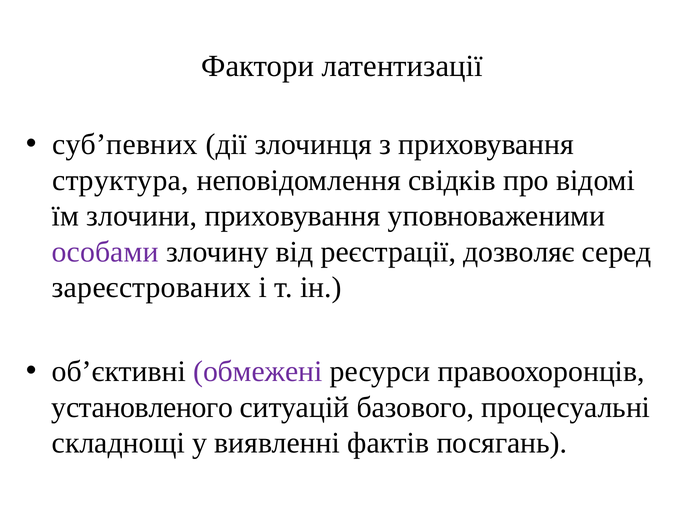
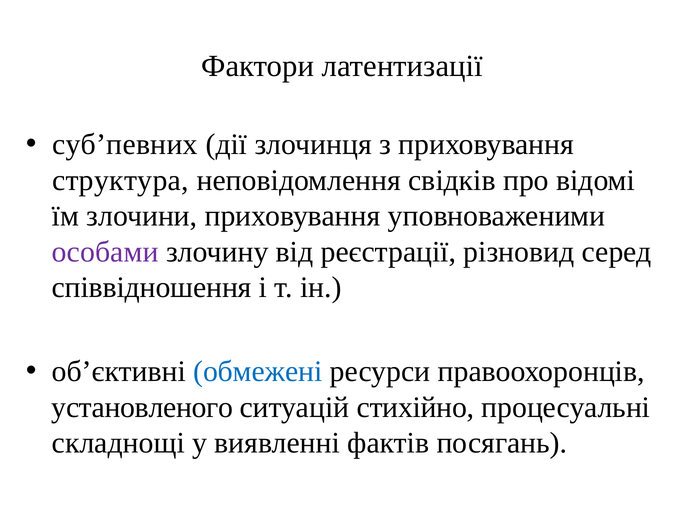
дозволяє: дозволяє -> різновид (519, 252)
зареєстрованих: зареєстрованих -> співвідношення (152, 288)
обмежені colour: purple -> blue (258, 371)
базового: базового -> стихійно (415, 407)
